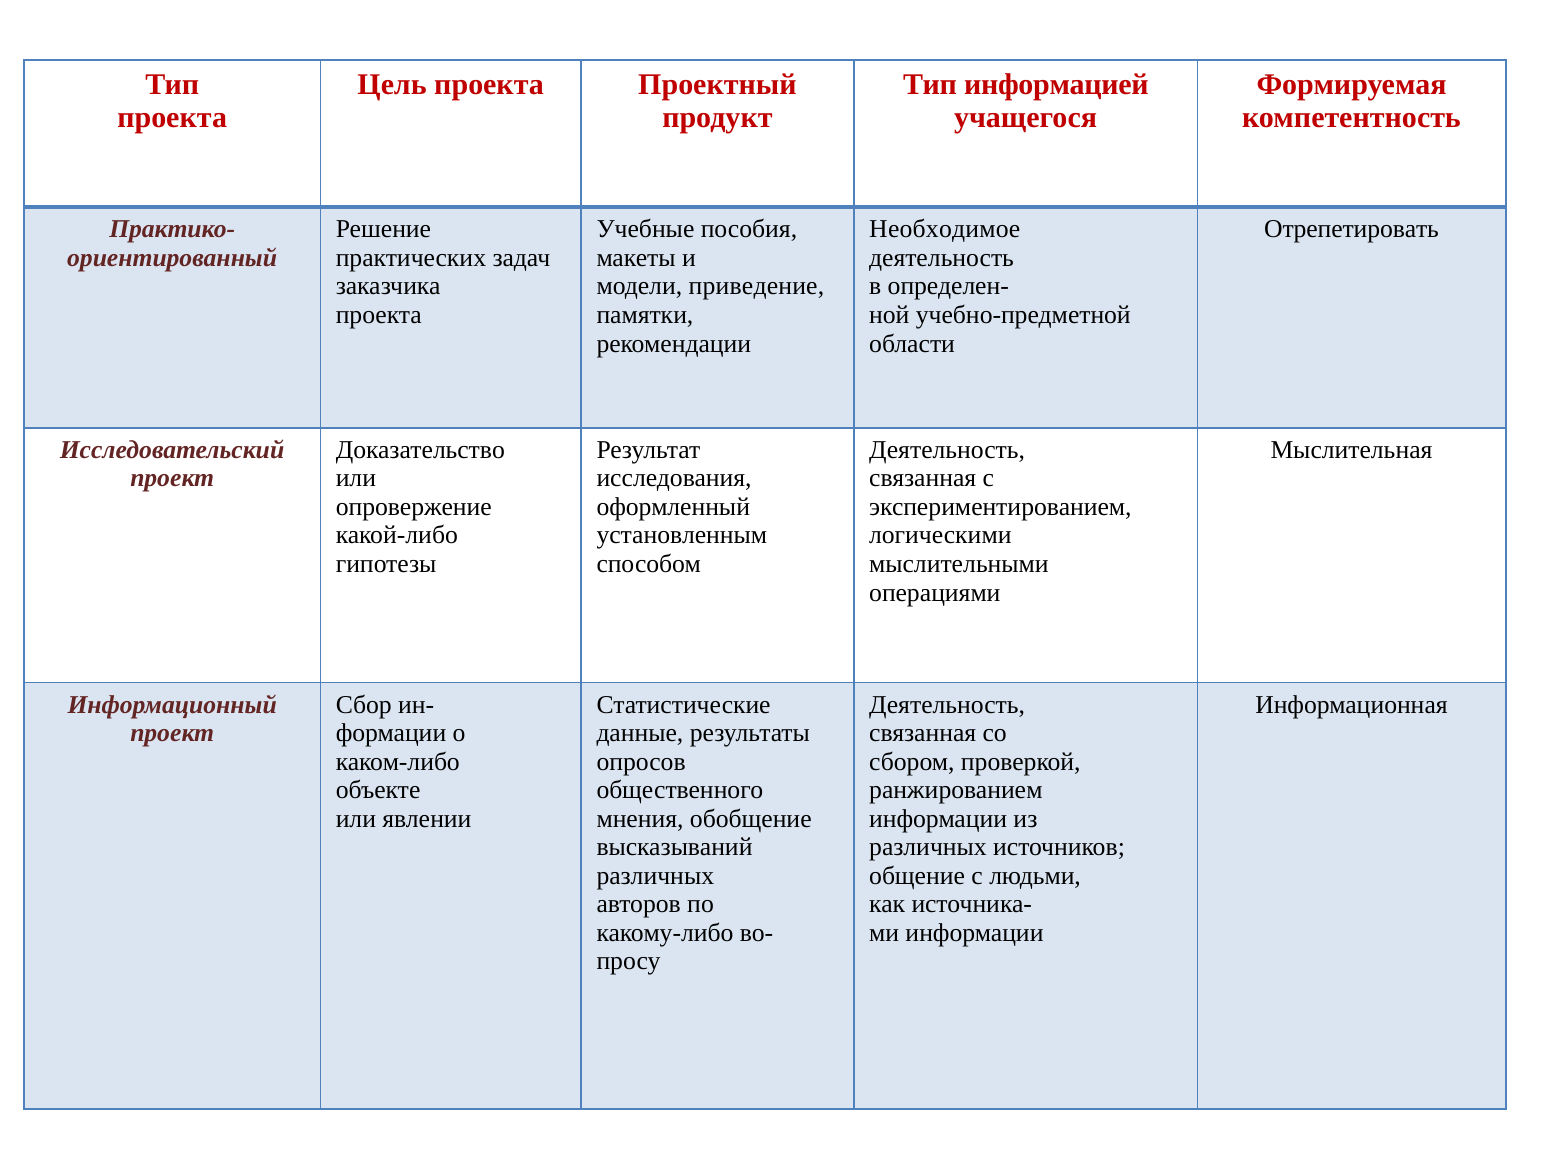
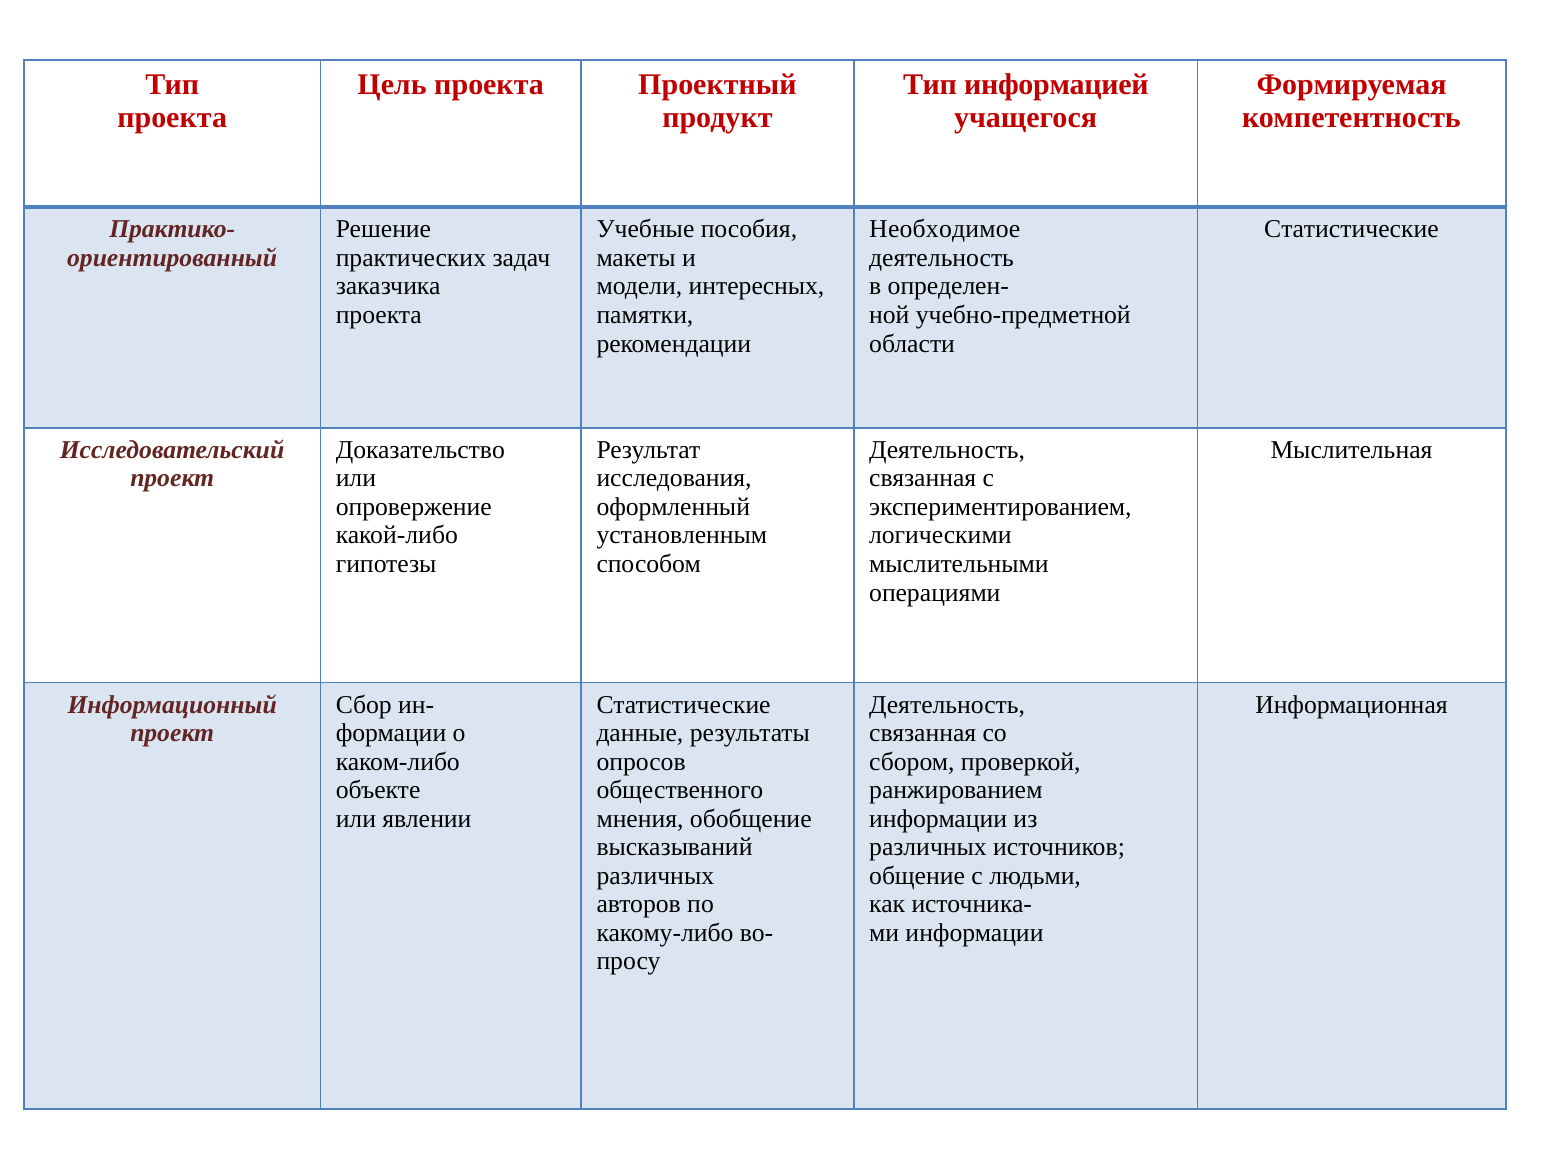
Отрепетировать: Отрепетировать -> Статистические (1351, 229)
приведение: приведение -> интересных (757, 286)
